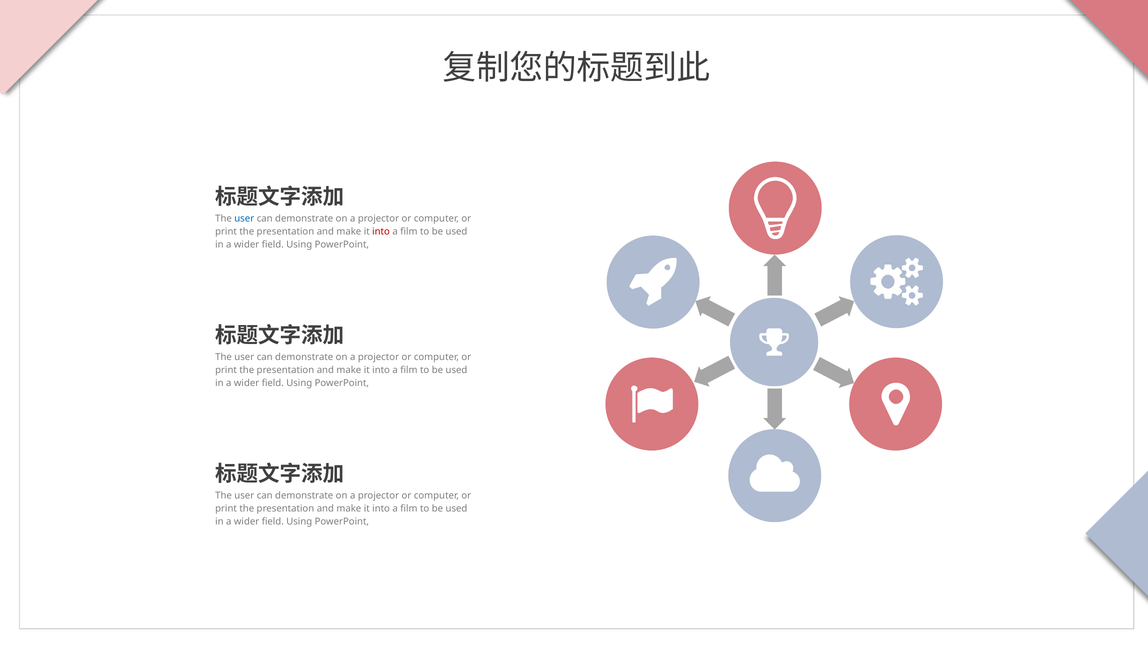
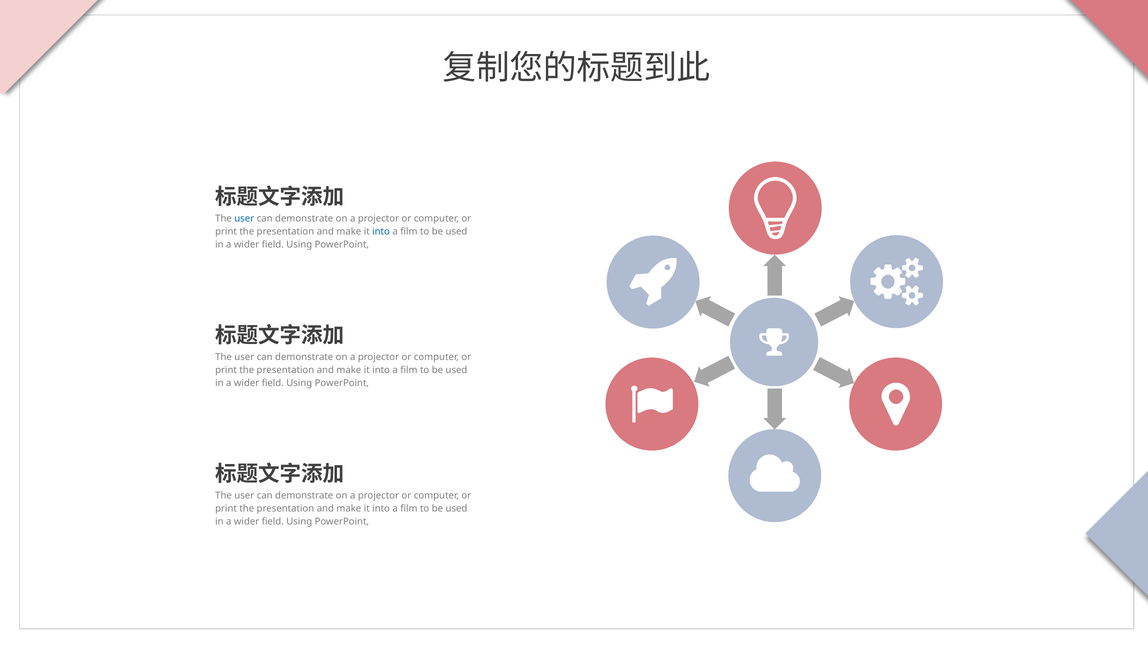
into colour: red -> blue (381, 231)
